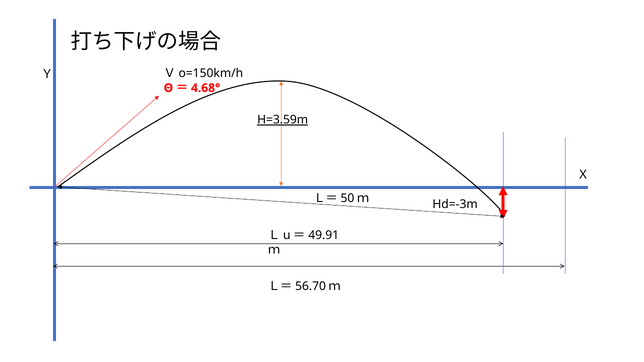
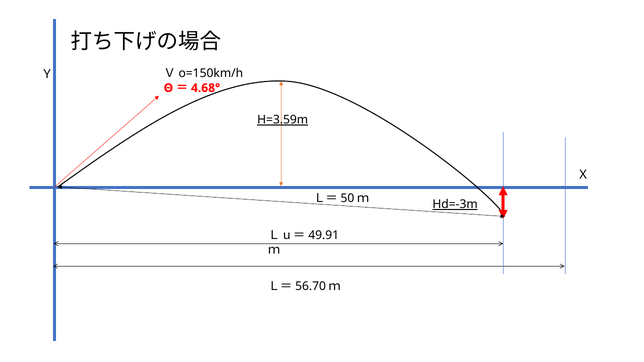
Hd=-3m underline: none -> present (455, 204)
